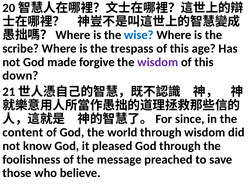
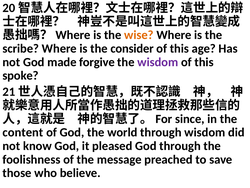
wise colour: blue -> orange (139, 35)
trespass: trespass -> consider (132, 48)
down: down -> spoke (20, 75)
